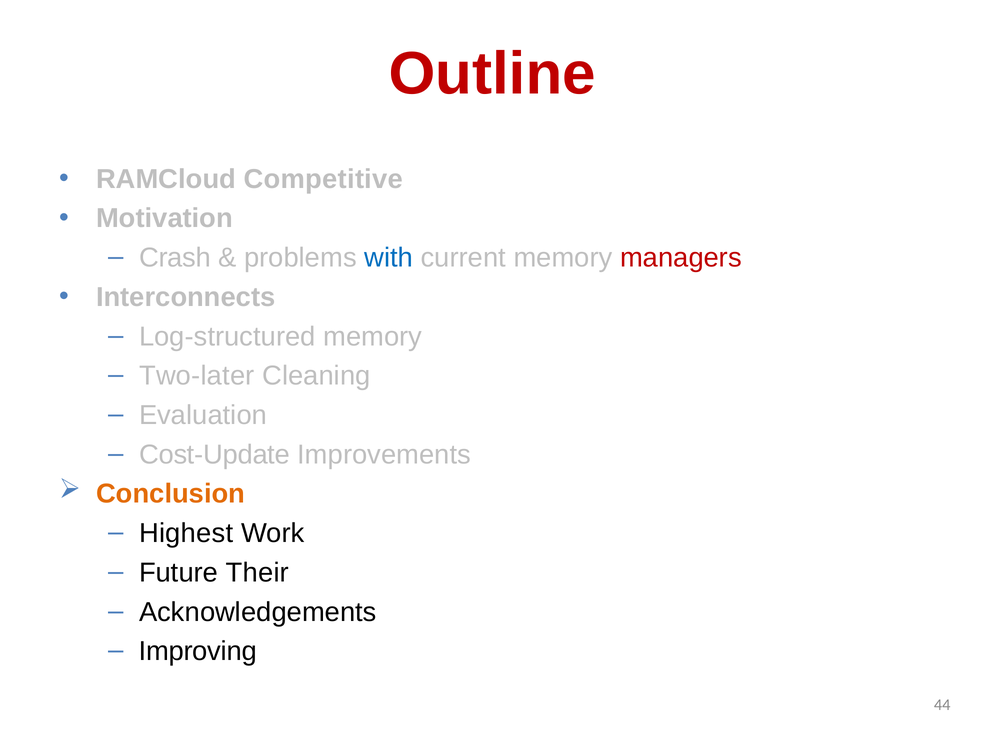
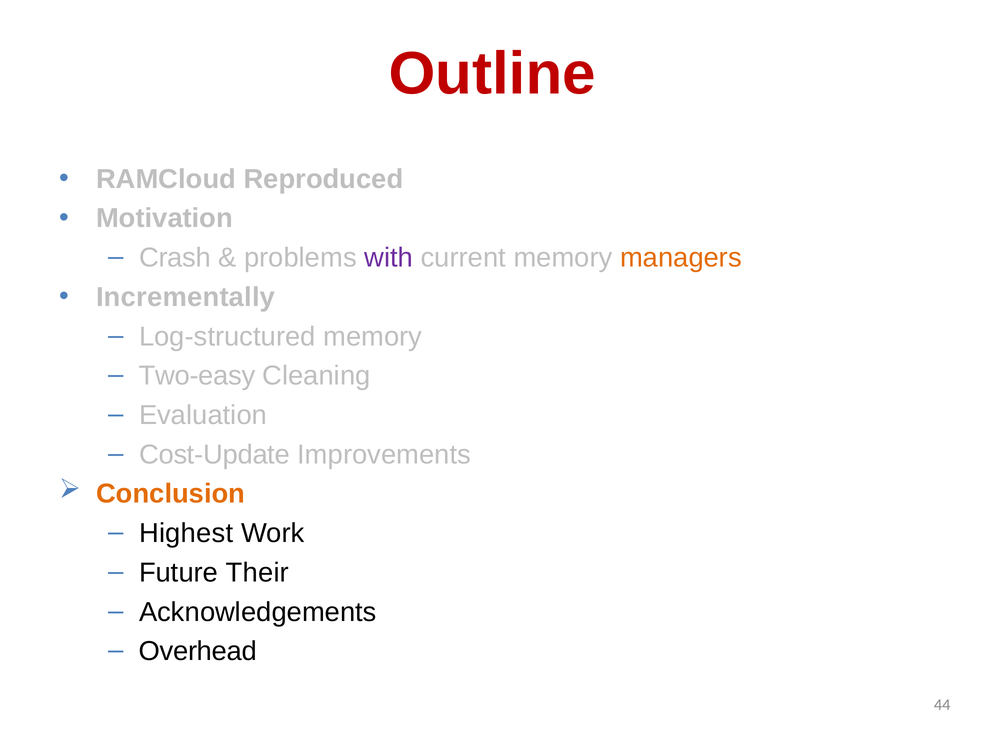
Competitive: Competitive -> Reproduced (323, 179)
with colour: blue -> purple (389, 258)
managers colour: red -> orange (681, 258)
Interconnects: Interconnects -> Incrementally (186, 297)
Two-later: Two-later -> Two-easy (197, 376)
Improving: Improving -> Overhead (198, 652)
